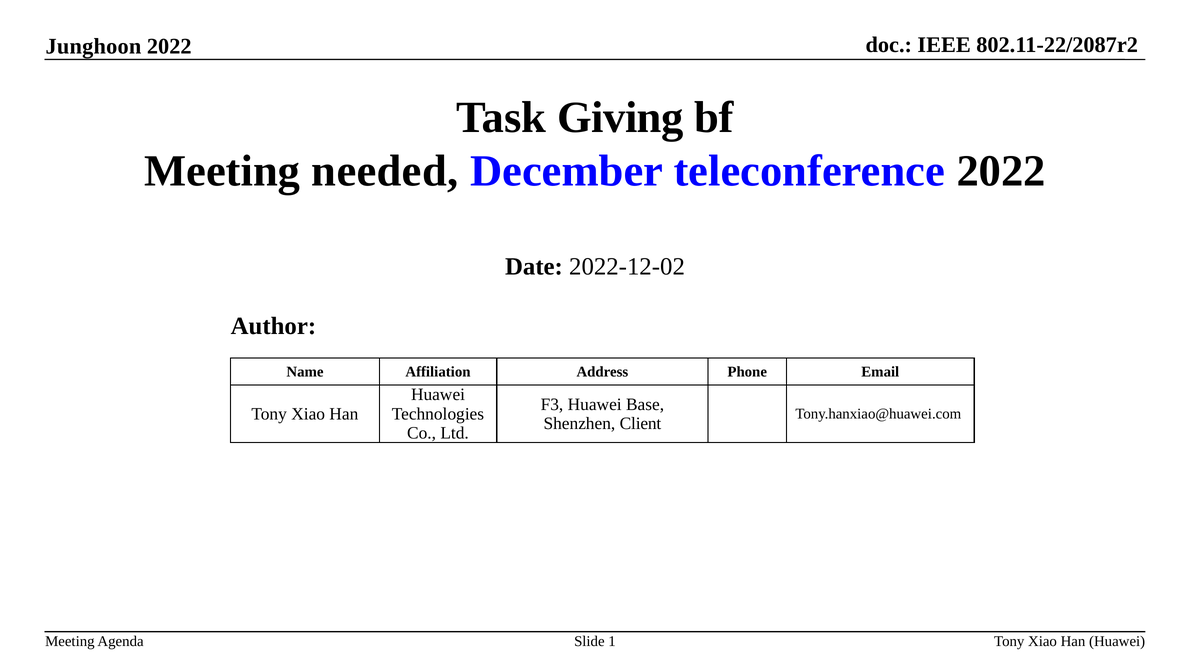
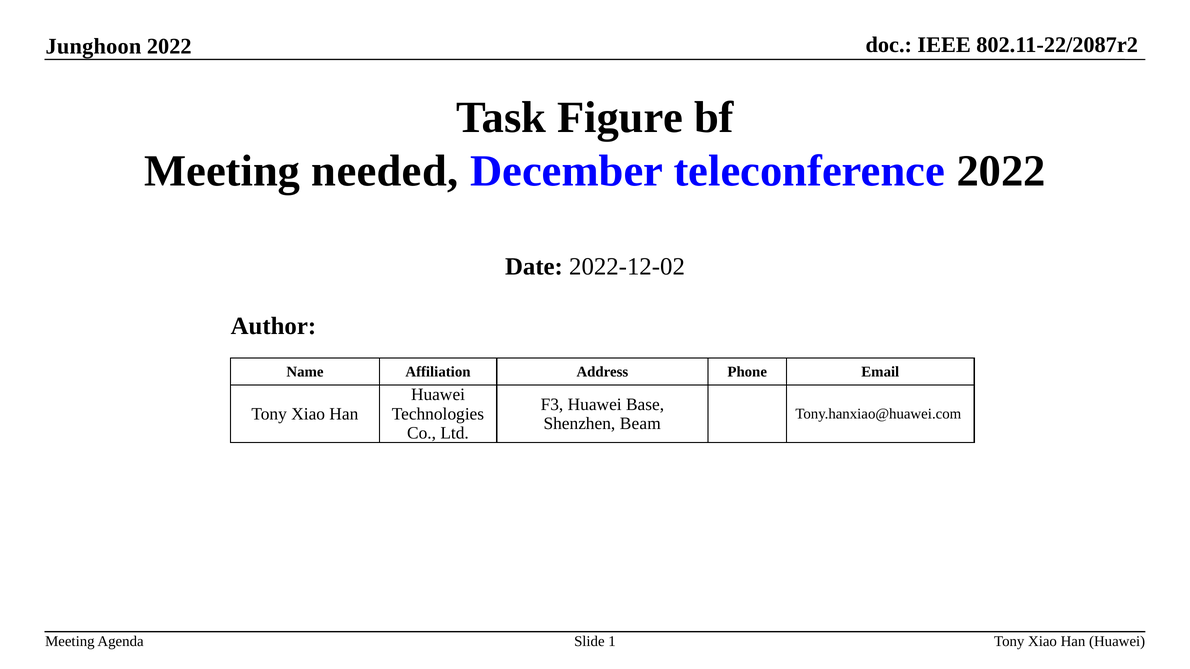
Giving: Giving -> Figure (620, 118)
Client: Client -> Beam (640, 424)
